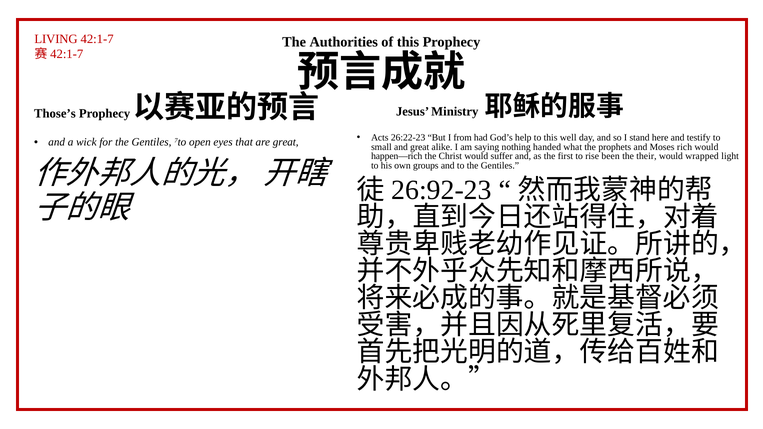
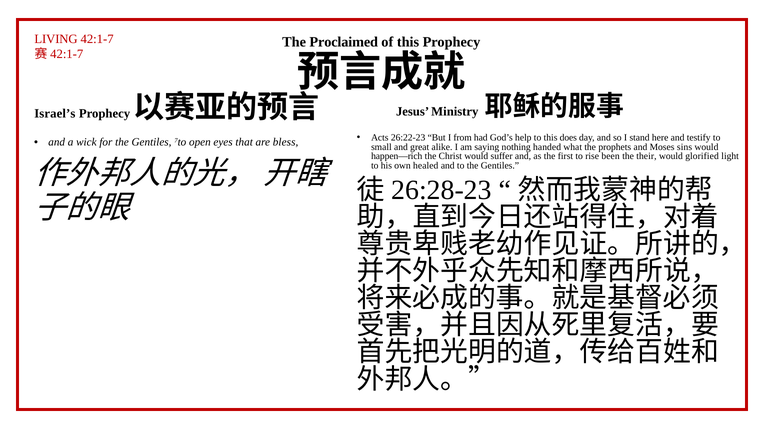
Authorities: Authorities -> Proclaimed (344, 42)
Those’s: Those’s -> Israel’s (55, 114)
well: well -> does (568, 138)
are great: great -> bless (286, 142)
rich: rich -> sins (685, 147)
wrapped: wrapped -> glorified (702, 156)
groups: groups -> healed (426, 166)
26:92-23: 26:92-23 -> 26:28-23 (442, 190)
